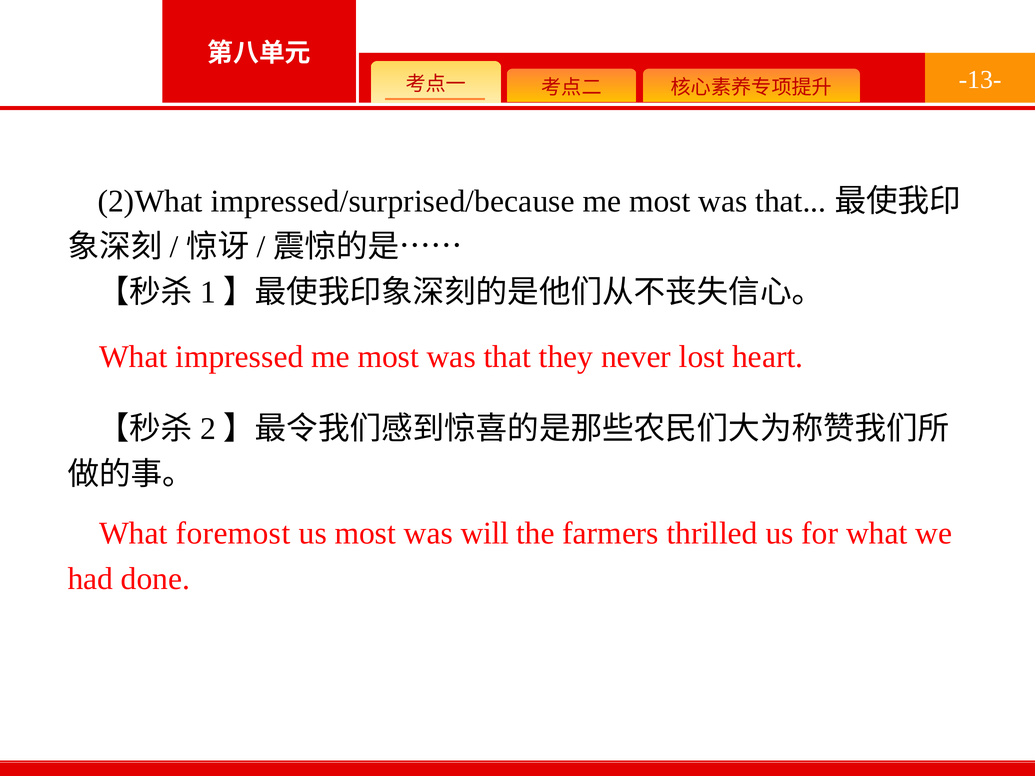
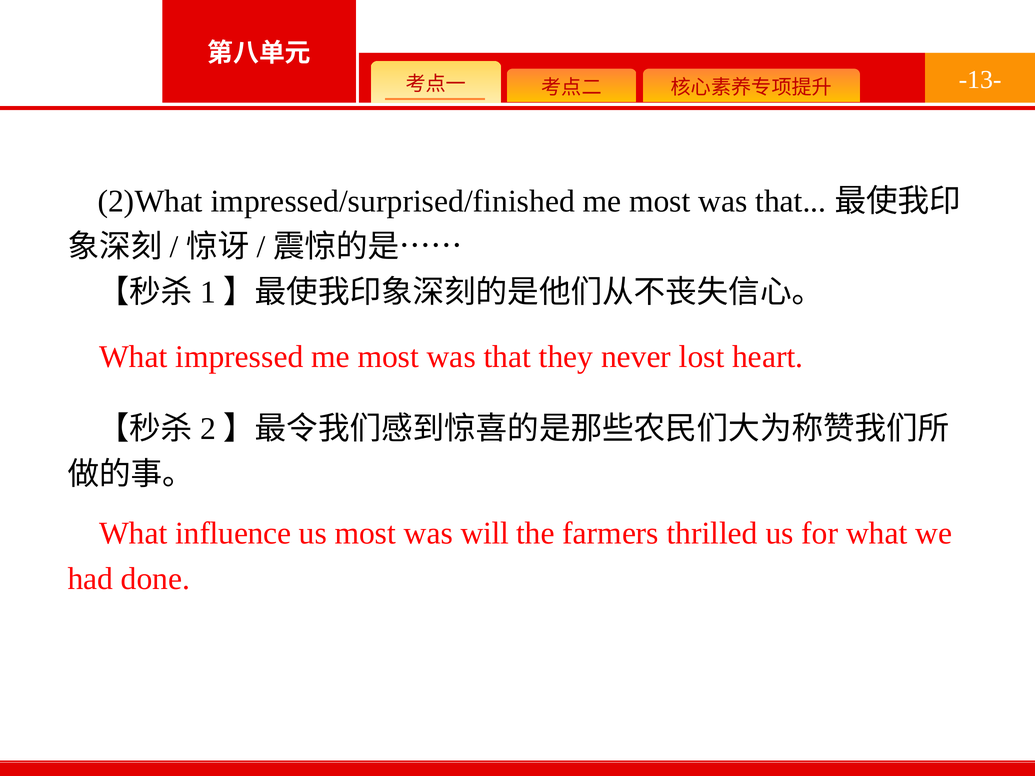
impressed/surprised/because: impressed/surprised/because -> impressed/surprised/finished (393, 201)
foremost: foremost -> influence (233, 534)
